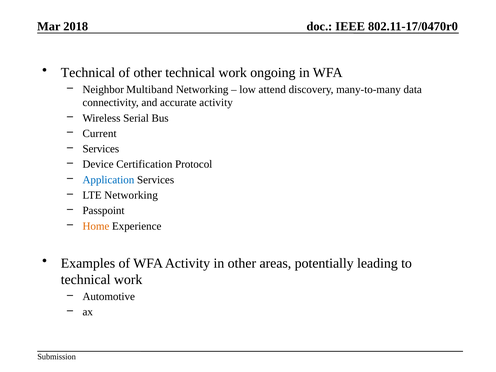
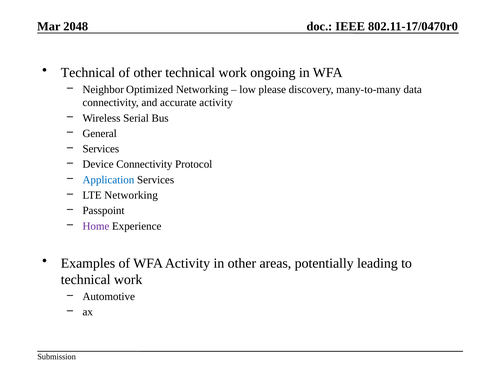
2018: 2018 -> 2048 (76, 26)
Multiband: Multiband -> Optimized (150, 89)
attend: attend -> please (272, 89)
Current: Current -> General (100, 133)
Device Certification: Certification -> Connectivity (144, 164)
Home colour: orange -> purple (96, 226)
